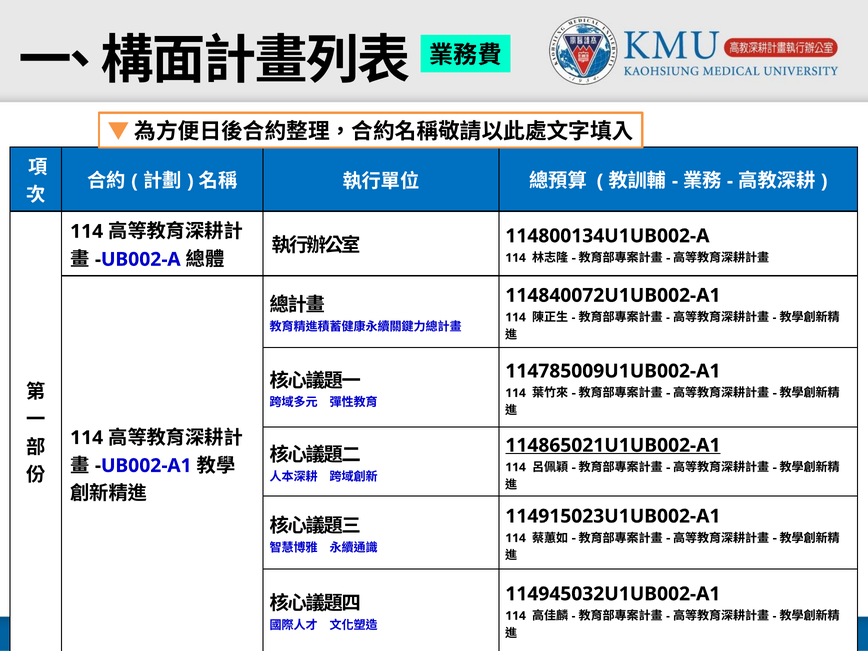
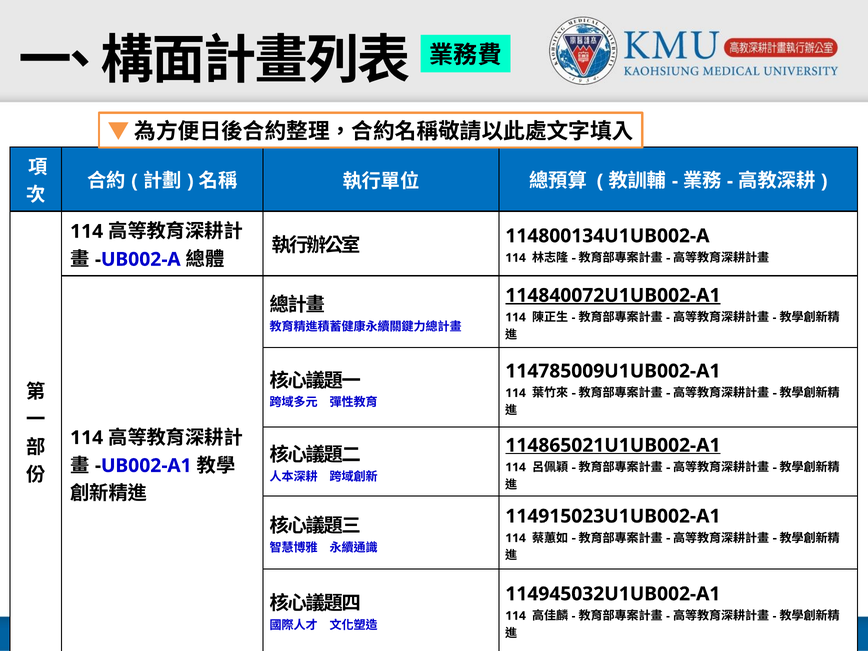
114840072U1UB002-A1 underline: none -> present (613, 295)
